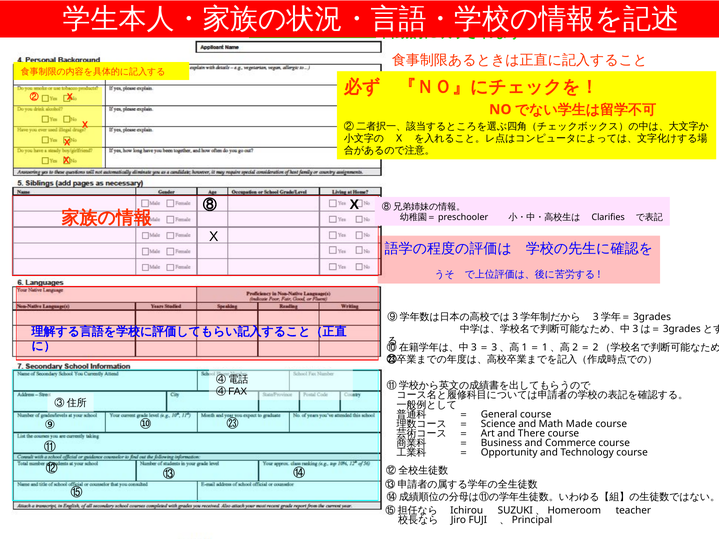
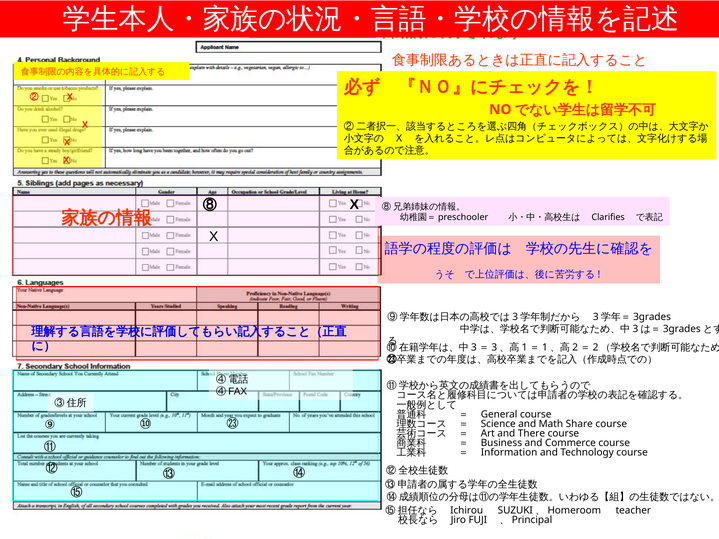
Made: Made -> Share (579, 424)
Opportunity: Opportunity -> Information (509, 453)
